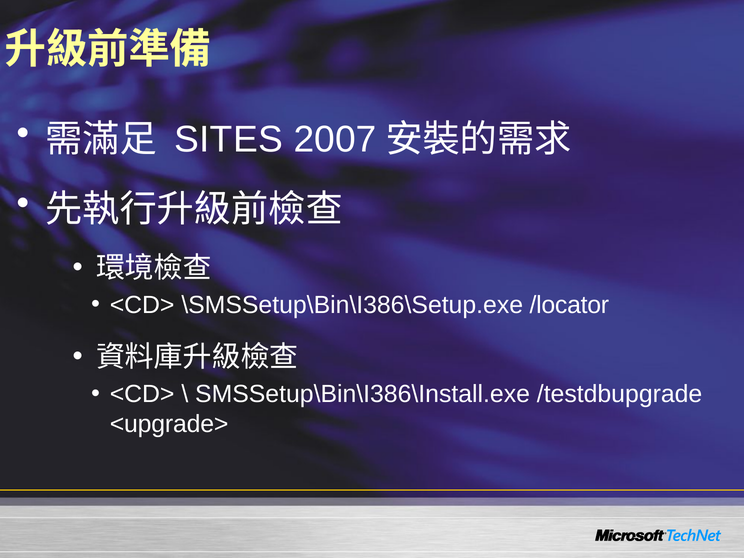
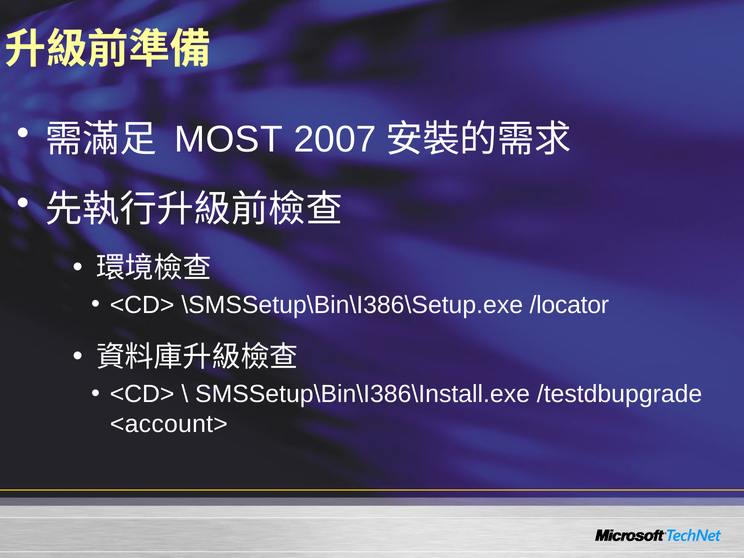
SITES: SITES -> MOST (229, 139)
<upgrade>: <upgrade> -> <account> (169, 424)
